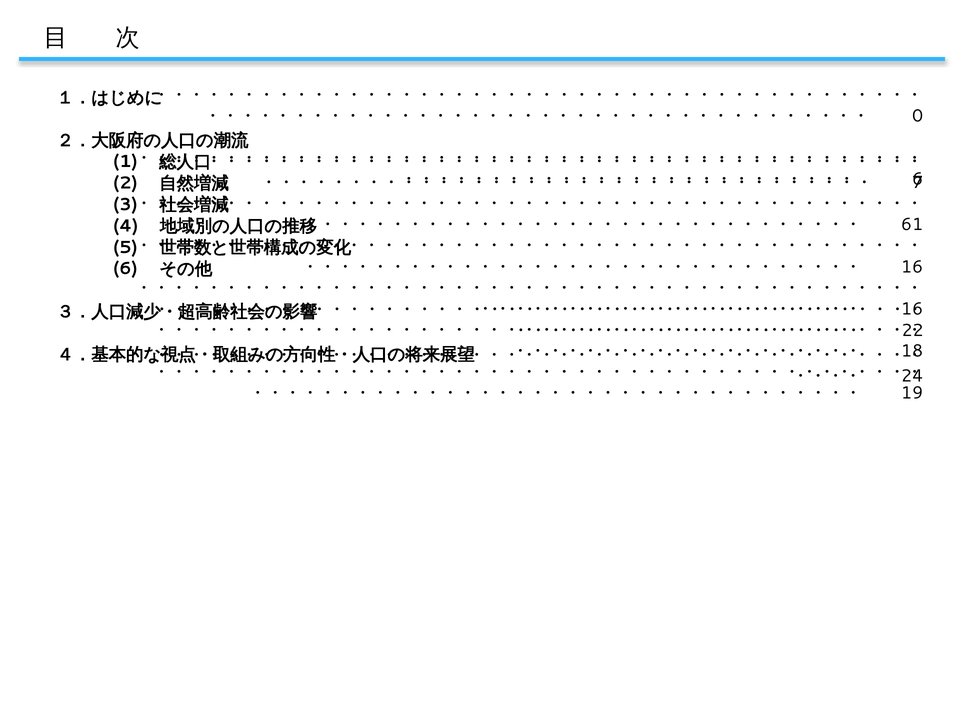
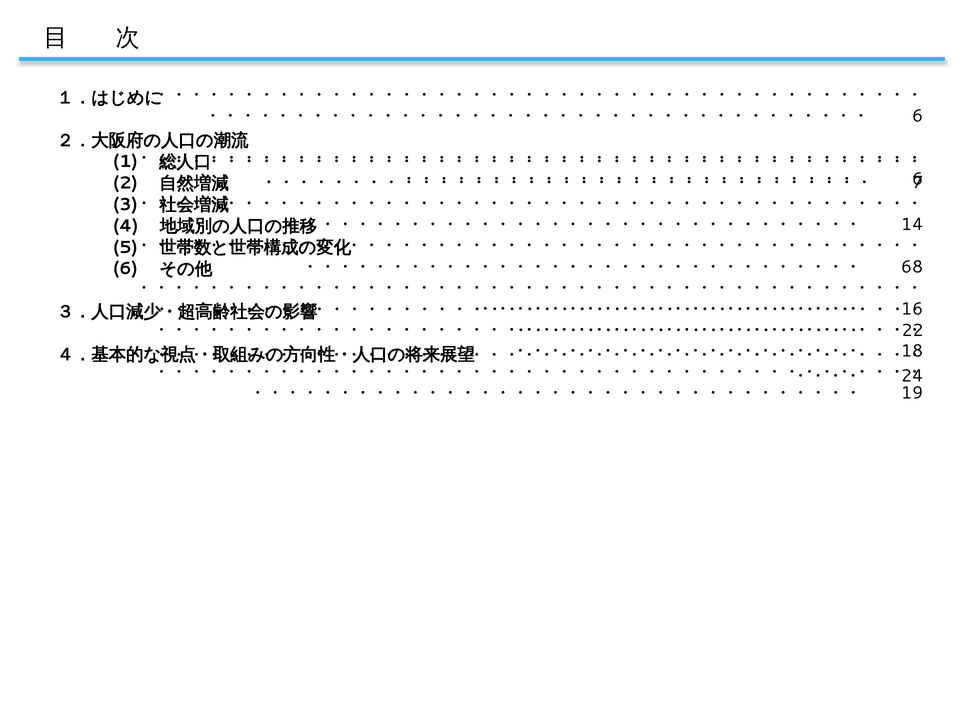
0: 0 -> 6 (918, 116)
61: 61 -> 14 (912, 225)
16: 16 -> 68 (912, 267)
